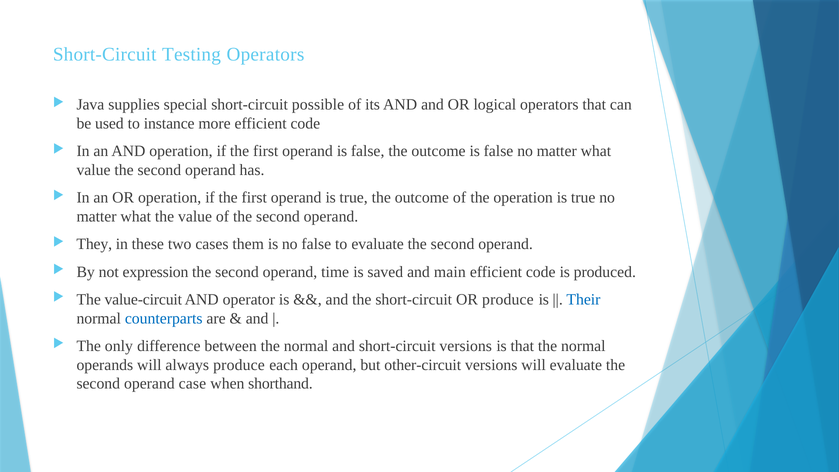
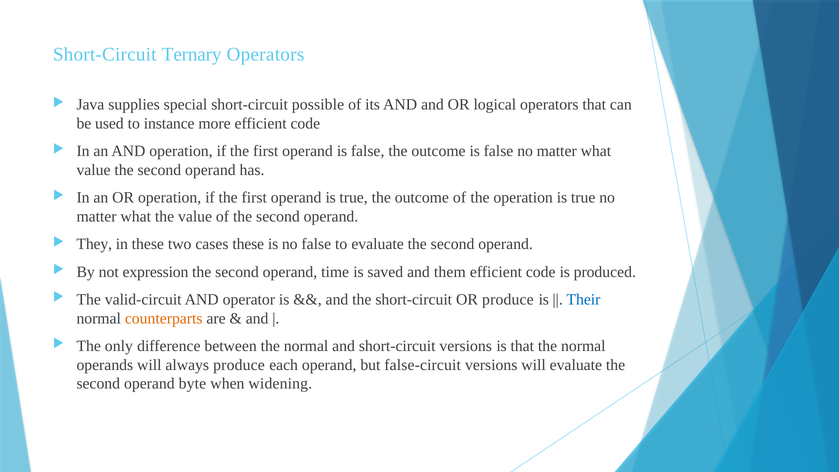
Testing: Testing -> Ternary (192, 54)
cases them: them -> these (248, 244)
main: main -> them (450, 272)
value-circuit: value-circuit -> valid-circuit (143, 299)
counterparts colour: blue -> orange (164, 318)
other-circuit: other-circuit -> false-circuit (423, 365)
case: case -> byte (192, 384)
shorthand: shorthand -> widening (280, 384)
